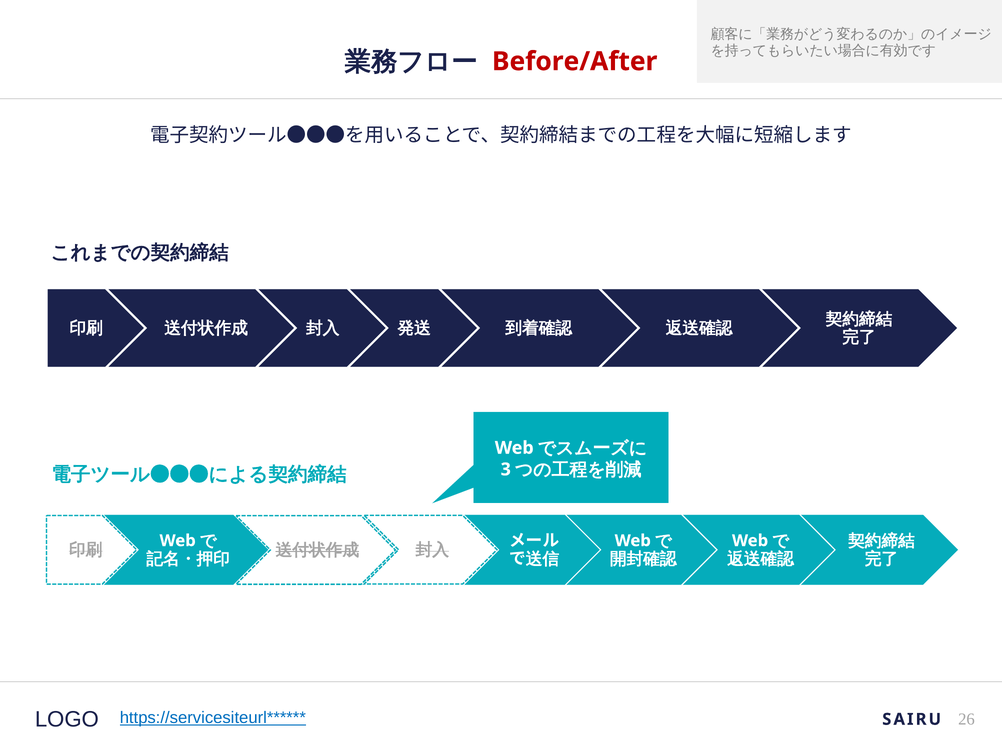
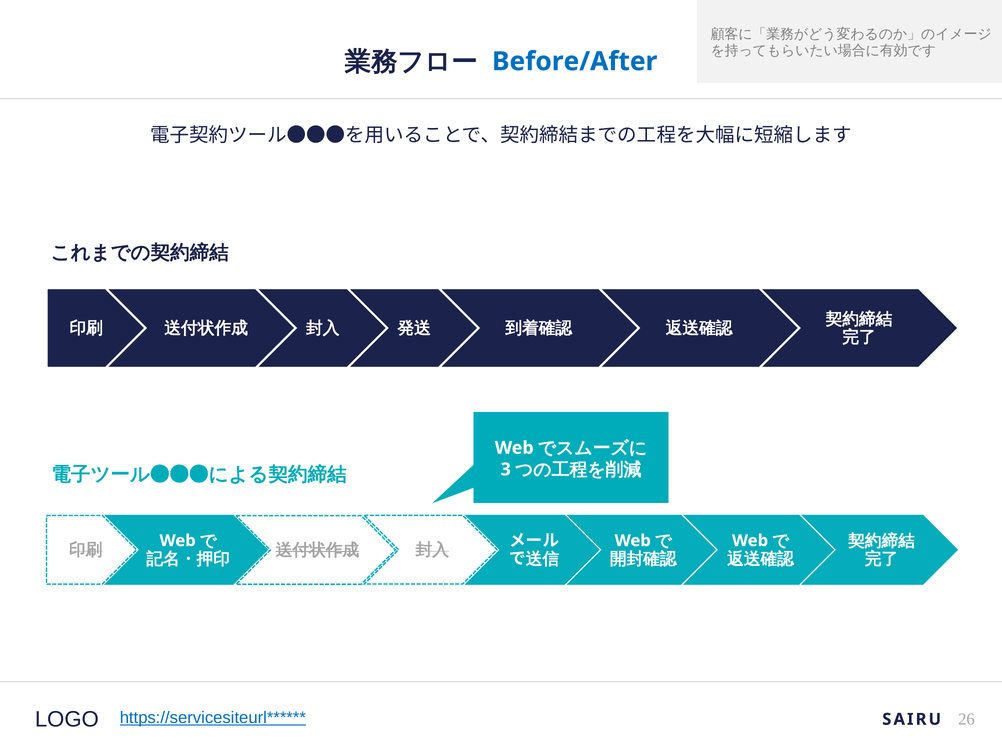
Before/After colour: red -> blue (575, 61)
